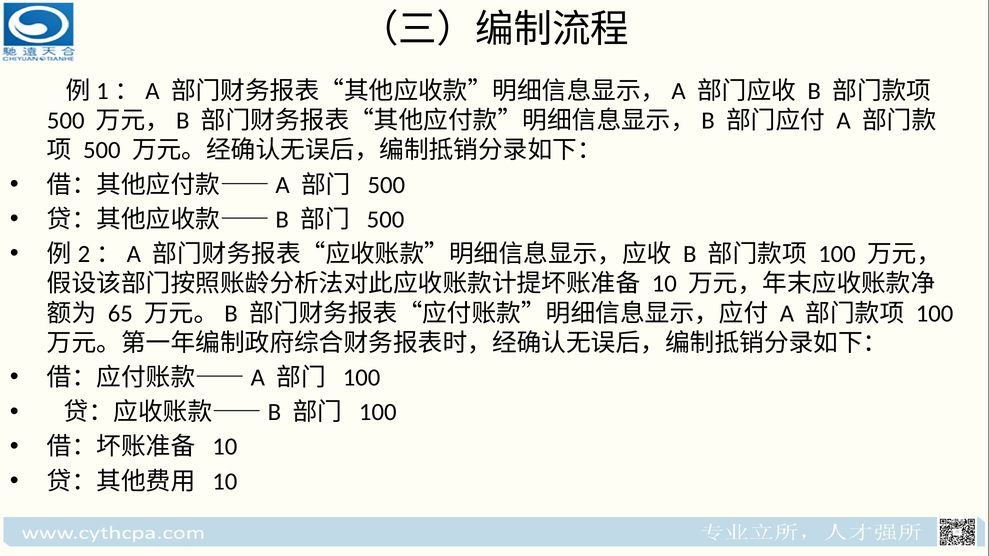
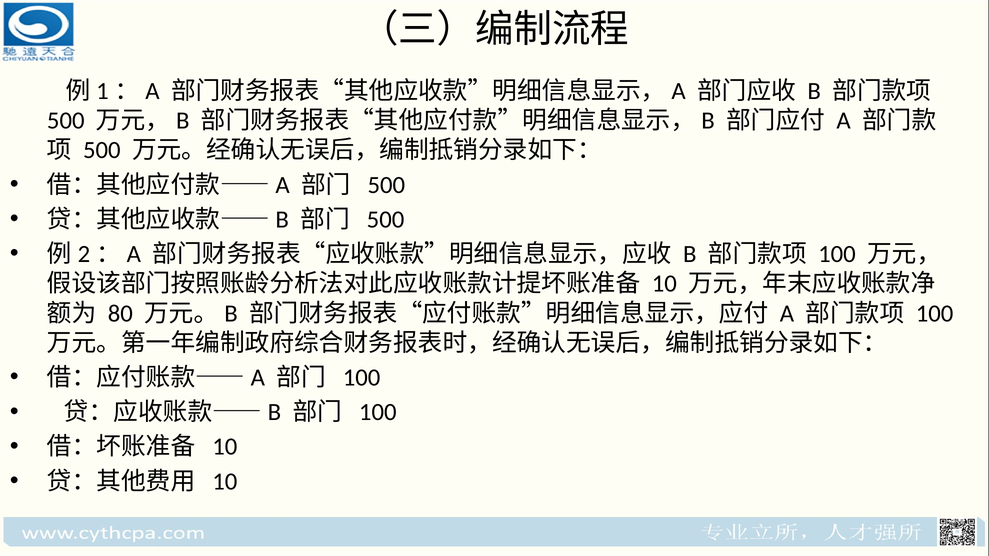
65: 65 -> 80 (120, 314)
